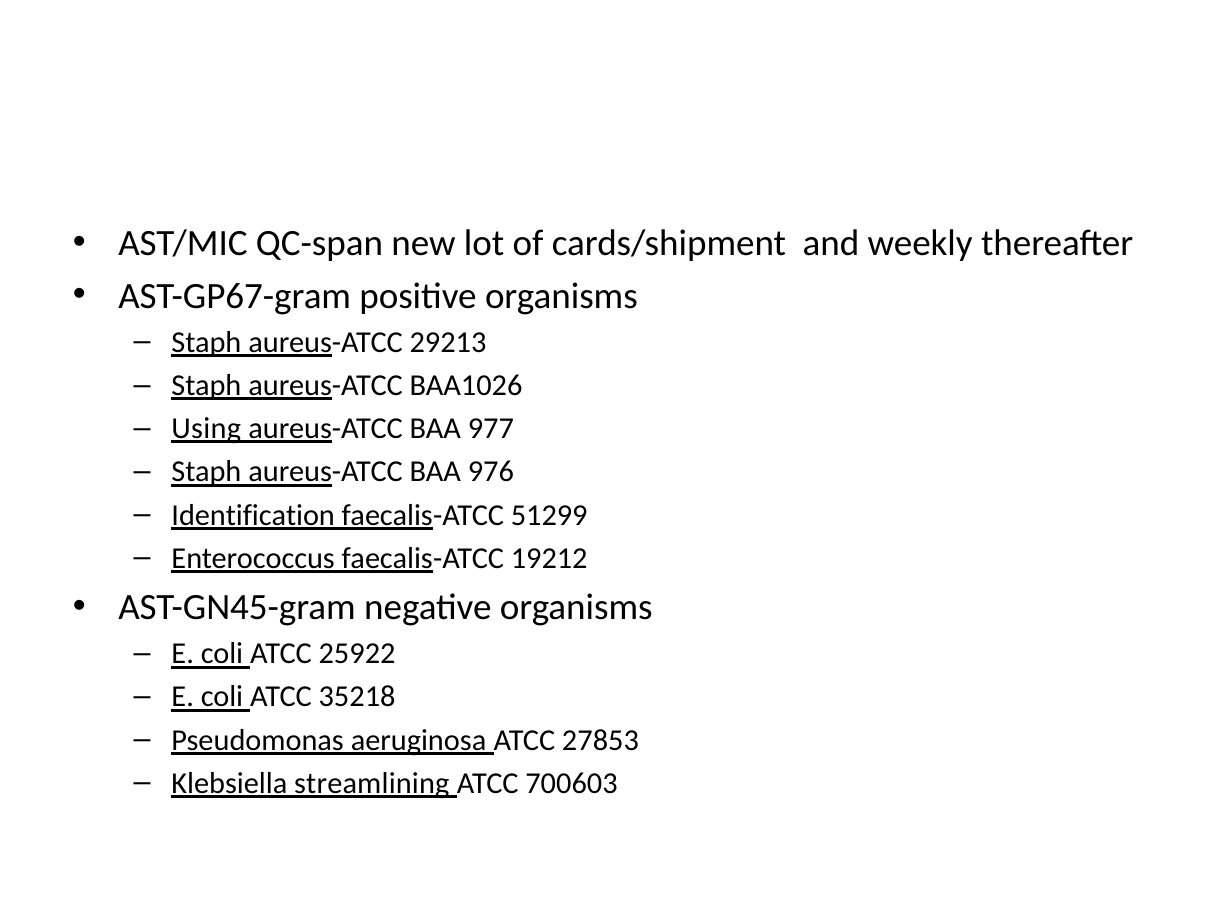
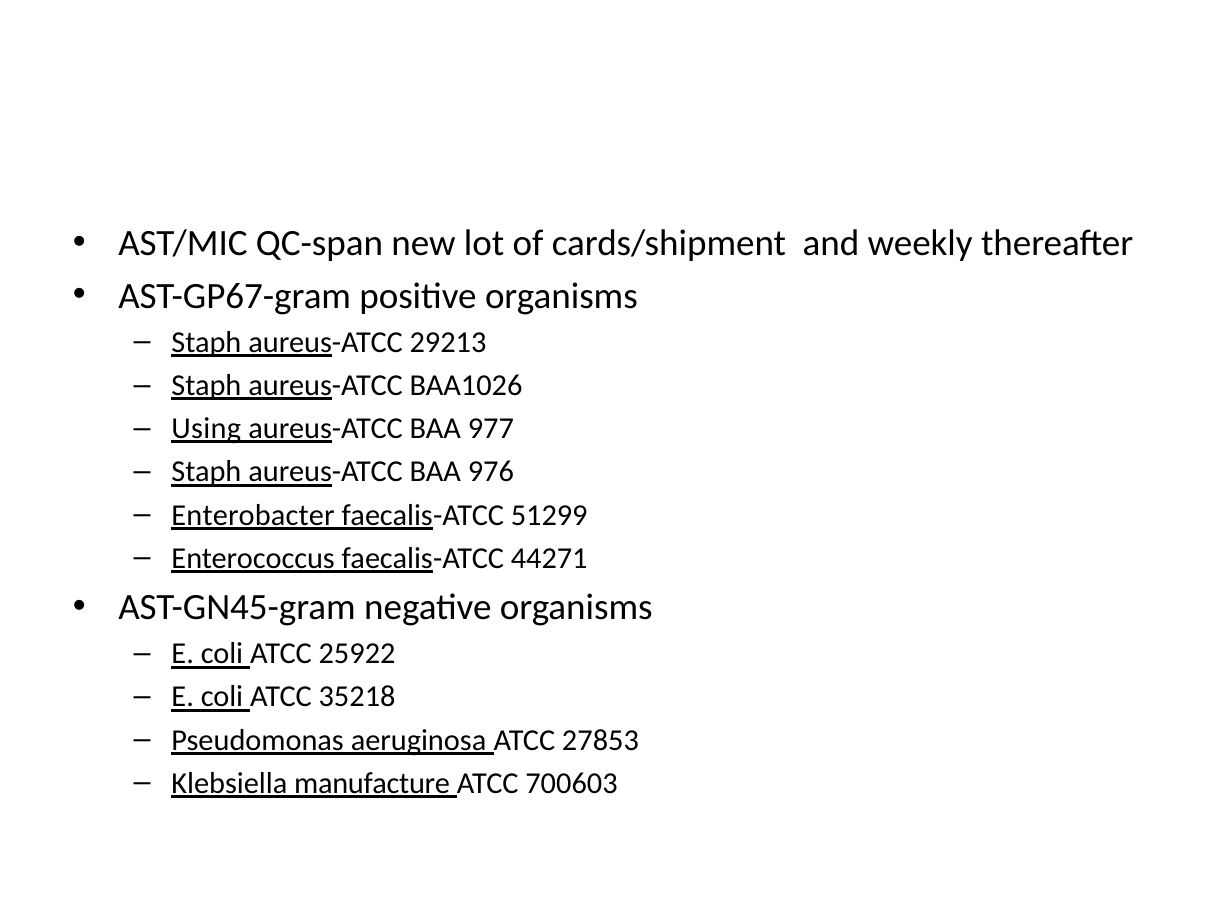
Identification: Identification -> Enterobacter (253, 515)
19212: 19212 -> 44271 (549, 558)
streamlining: streamlining -> manufacture (372, 784)
